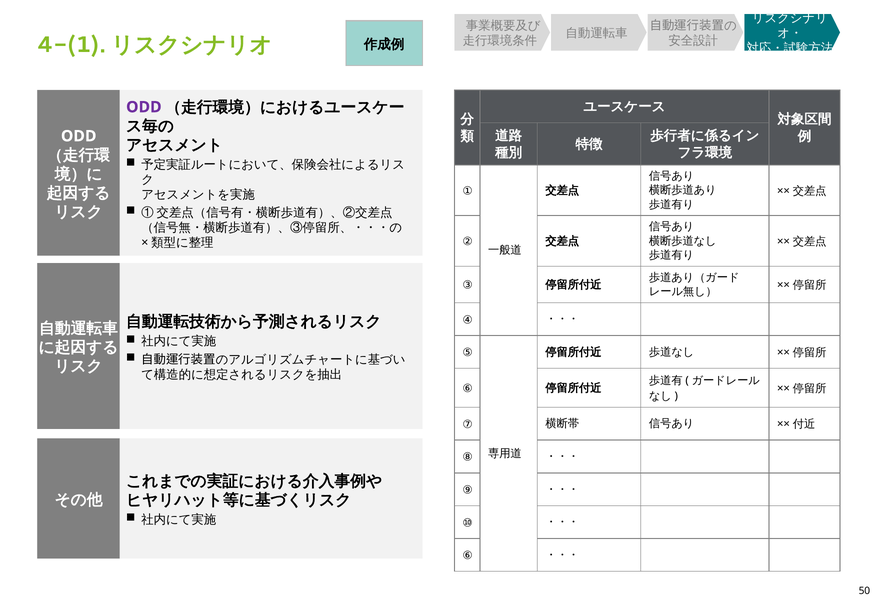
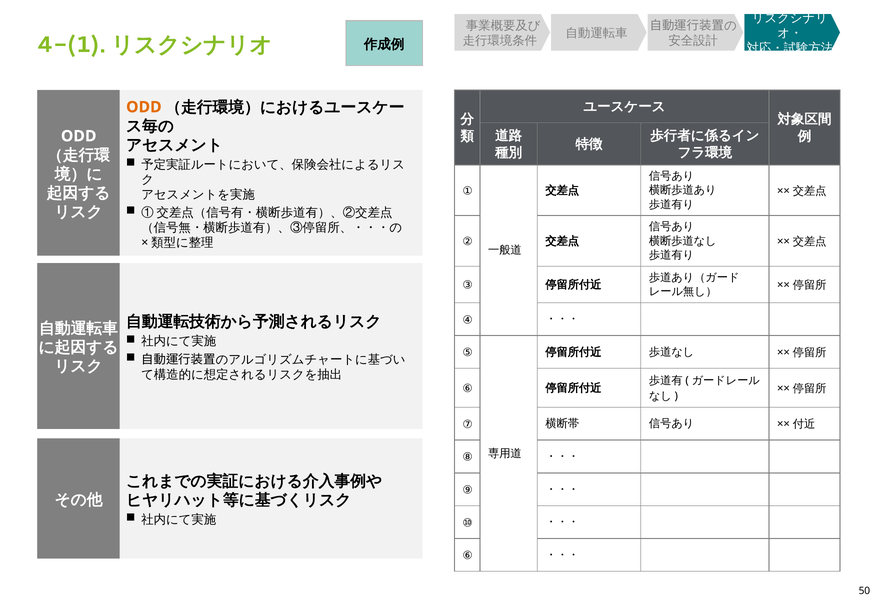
ODD colour: purple -> orange (144, 107)
